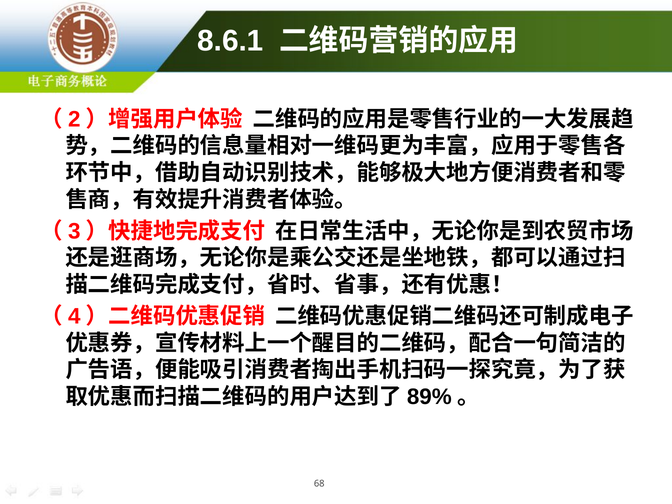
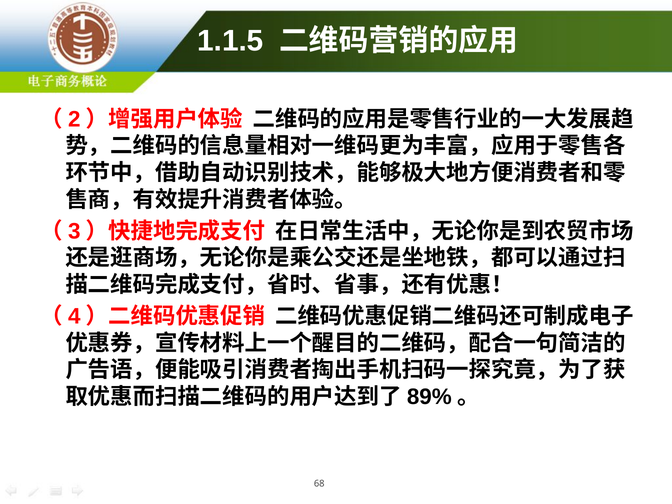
8.6.1: 8.6.1 -> 1.1.5 (230, 41)
